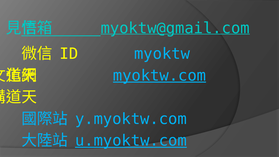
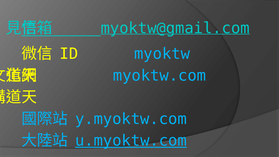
myoktw.com underline: present -> none (160, 75)
